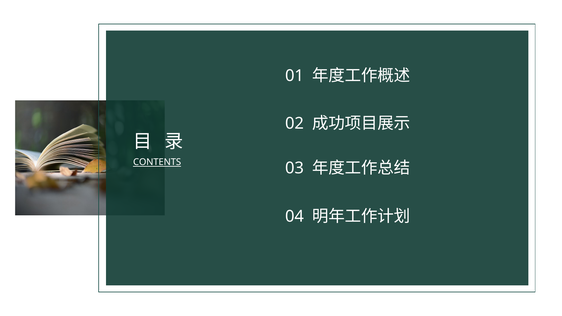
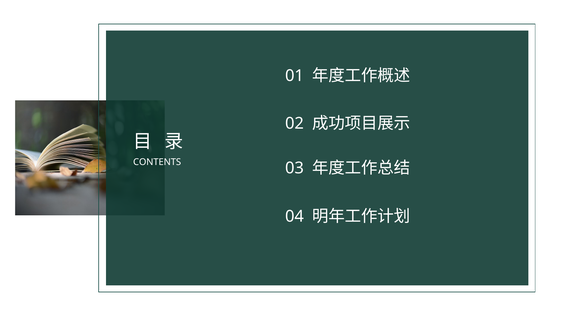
CONTENTS underline: present -> none (157, 162)
